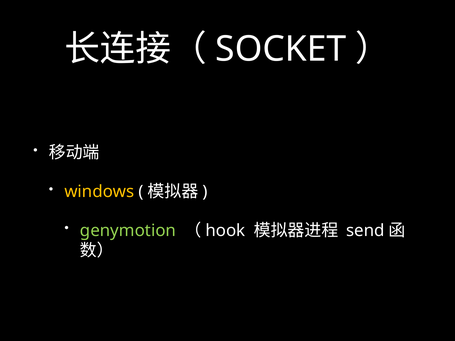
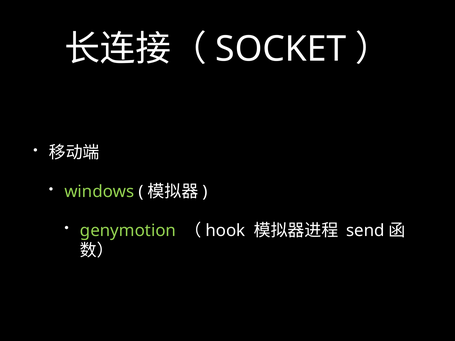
windows colour: yellow -> light green (99, 192)
